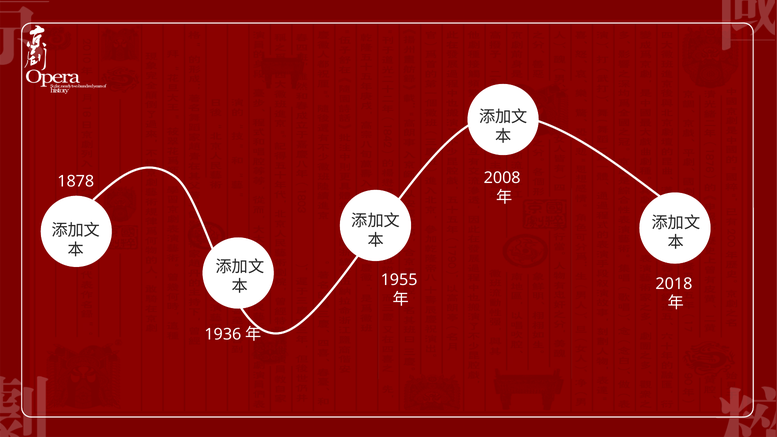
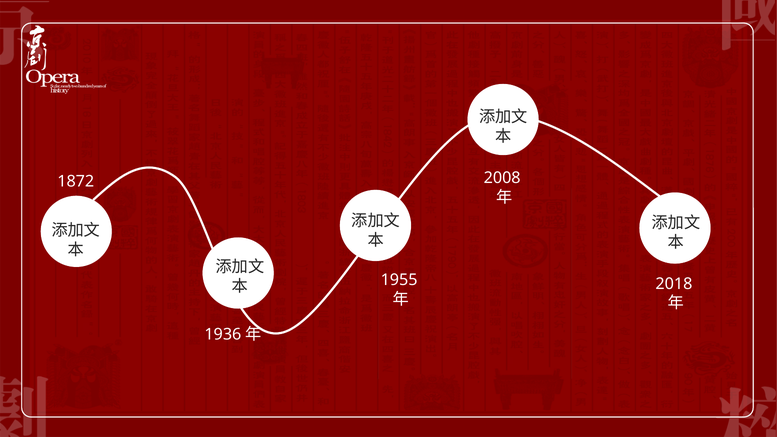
1878: 1878 -> 1872 (76, 181)
